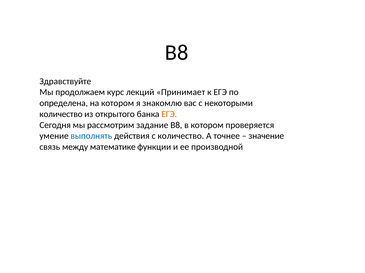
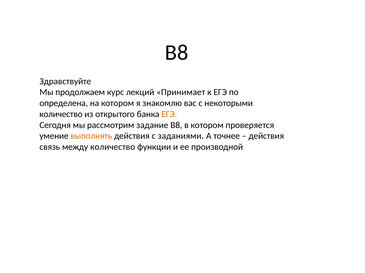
выполнять colour: blue -> orange (91, 136)
с количество: количество -> заданиями (181, 136)
значение: значение -> действия (266, 136)
между математике: математике -> количество (113, 147)
